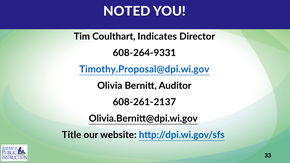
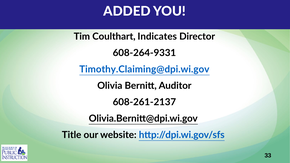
NOTED: NOTED -> ADDED (127, 11)
Timothy.Proposal@dpi.wi.gov: Timothy.Proposal@dpi.wi.gov -> Timothy.Claiming@dpi.wi.gov (144, 69)
